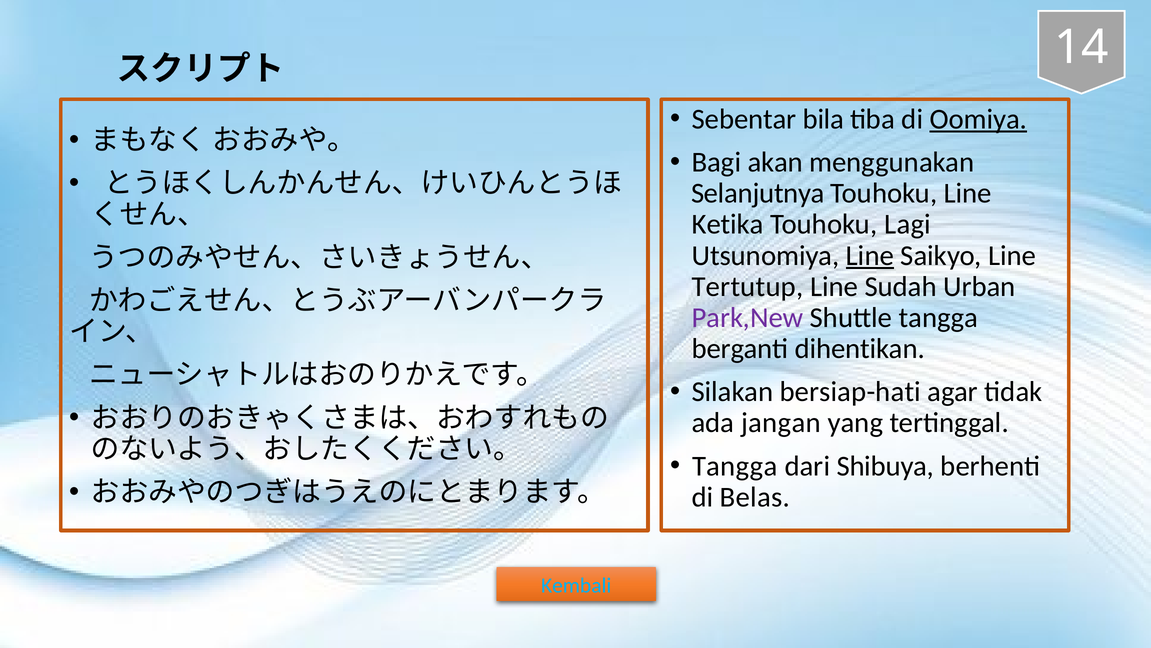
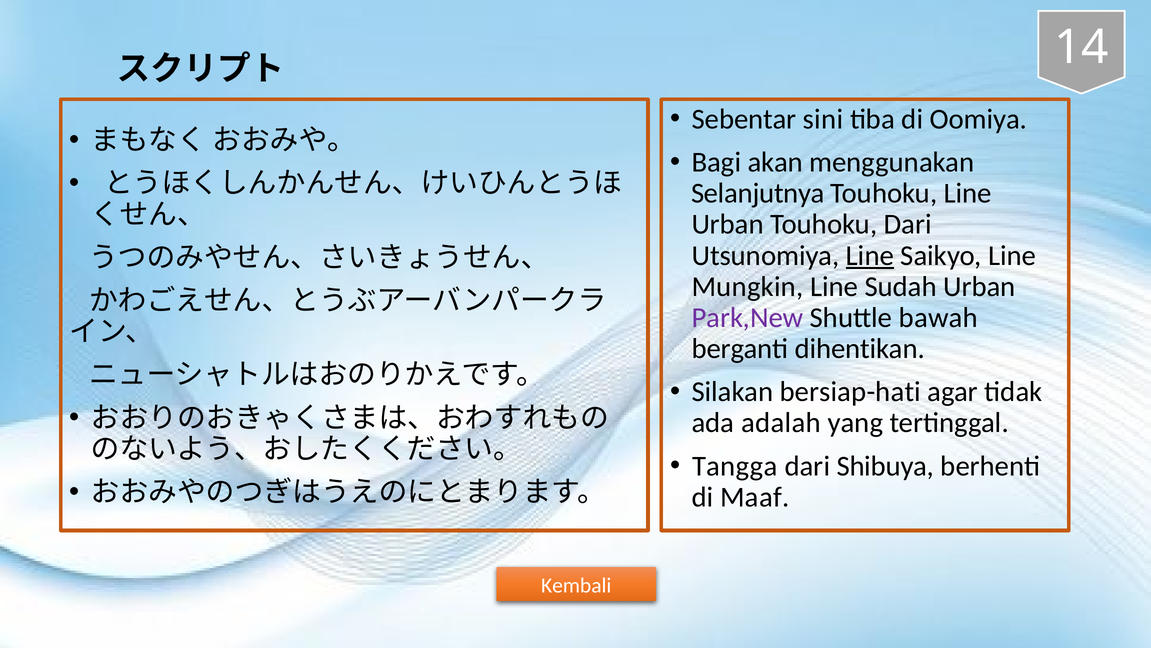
bila: bila -> sini (823, 119)
Oomiya underline: present -> none (978, 119)
Ketika: Ketika -> Urban (728, 224)
Touhoku Lagi: Lagi -> Dari (908, 224)
Tertutup: Tertutup -> Mungkin (748, 286)
Shuttle tangga: tangga -> bawah (938, 317)
jangan: jangan -> adalah (781, 423)
Belas: Belas -> Maaf (755, 497)
Kembali colour: light blue -> white (576, 585)
